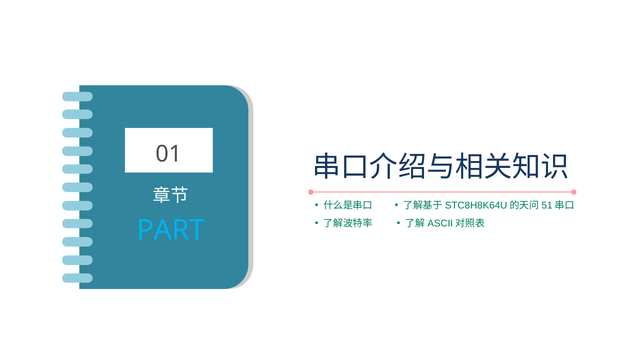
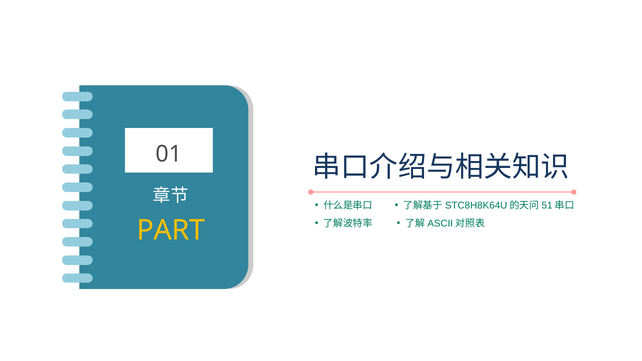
PART colour: light blue -> yellow (171, 230)
